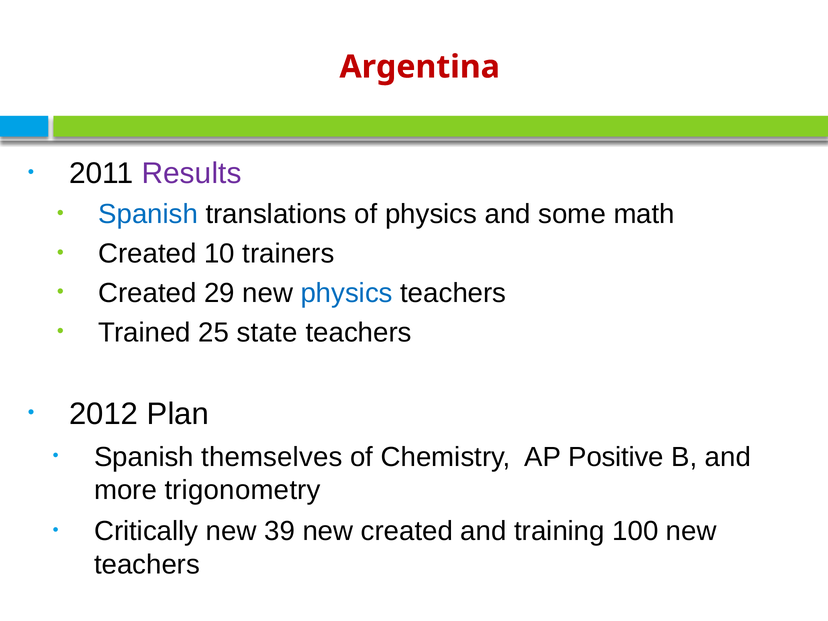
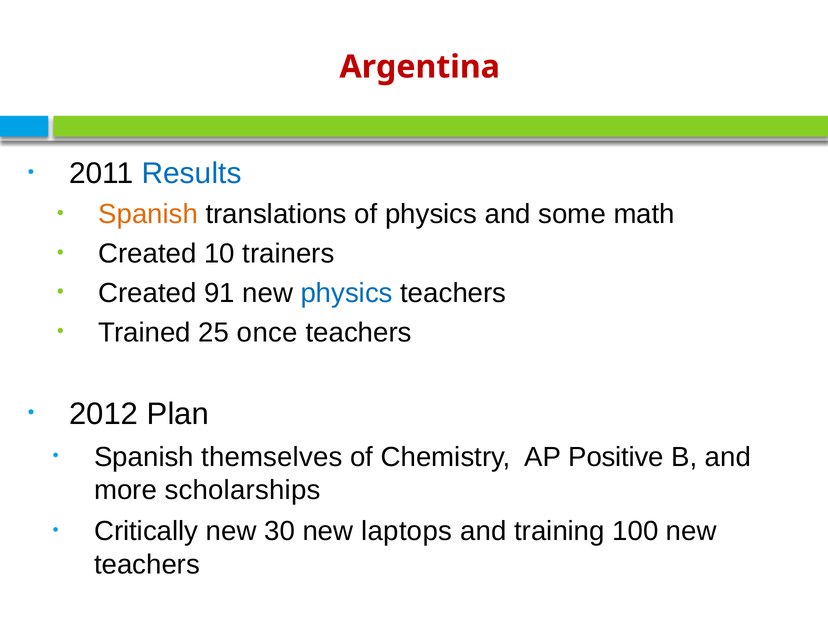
Results colour: purple -> blue (192, 174)
Spanish colour: blue -> orange (148, 214)
29: 29 -> 91 (219, 293)
state: state -> once (267, 333)
trigonometry: trigonometry -> scholarships (243, 490)
39: 39 -> 30 (280, 531)
new created: created -> laptops (407, 531)
